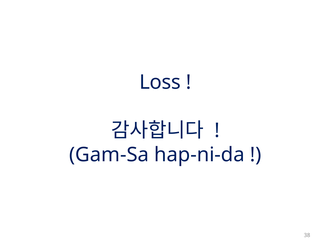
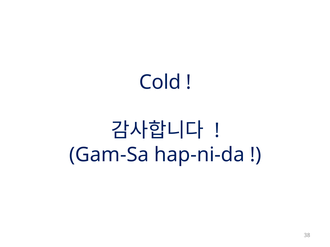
Loss: Loss -> Cold (160, 82)
